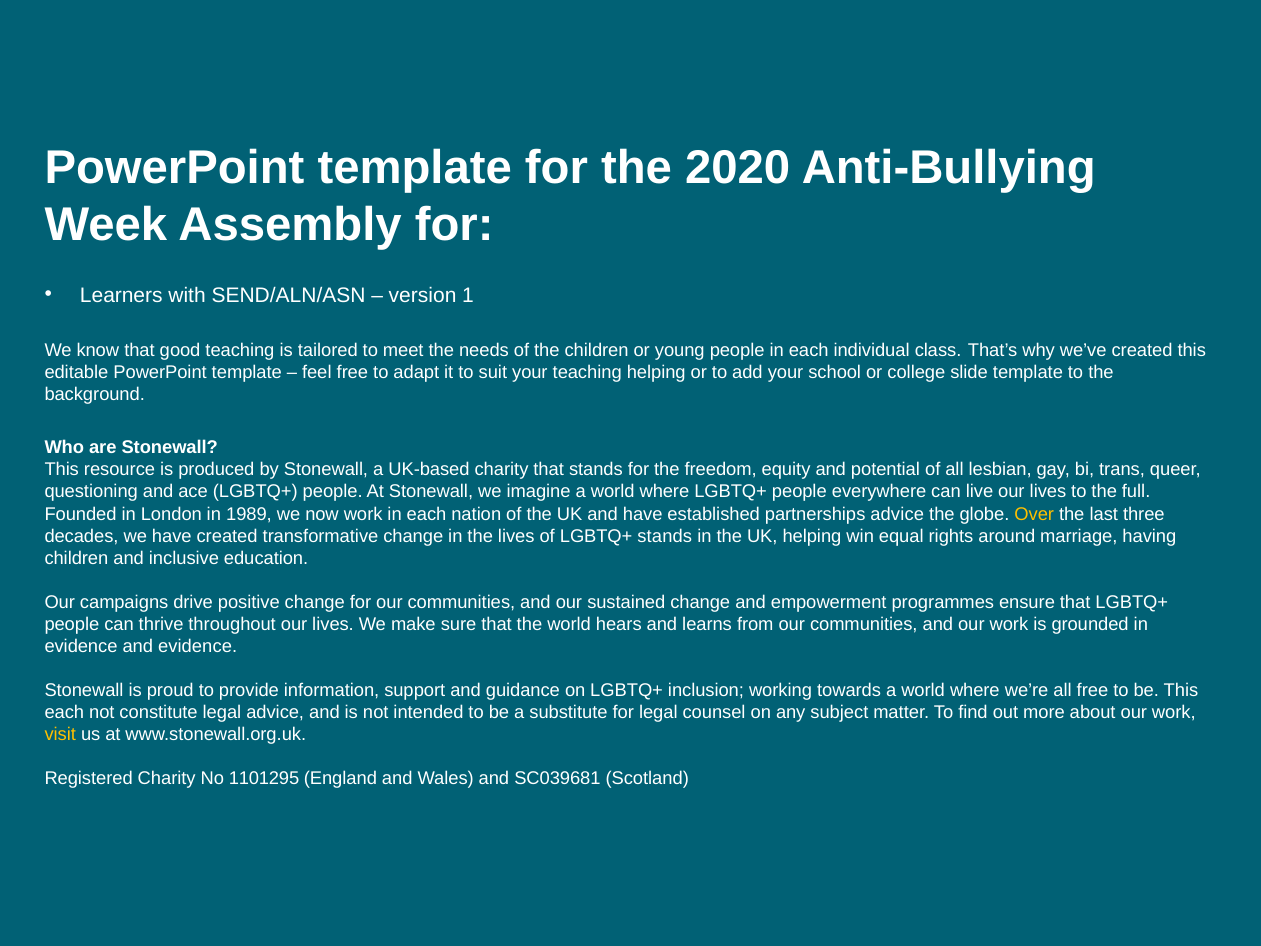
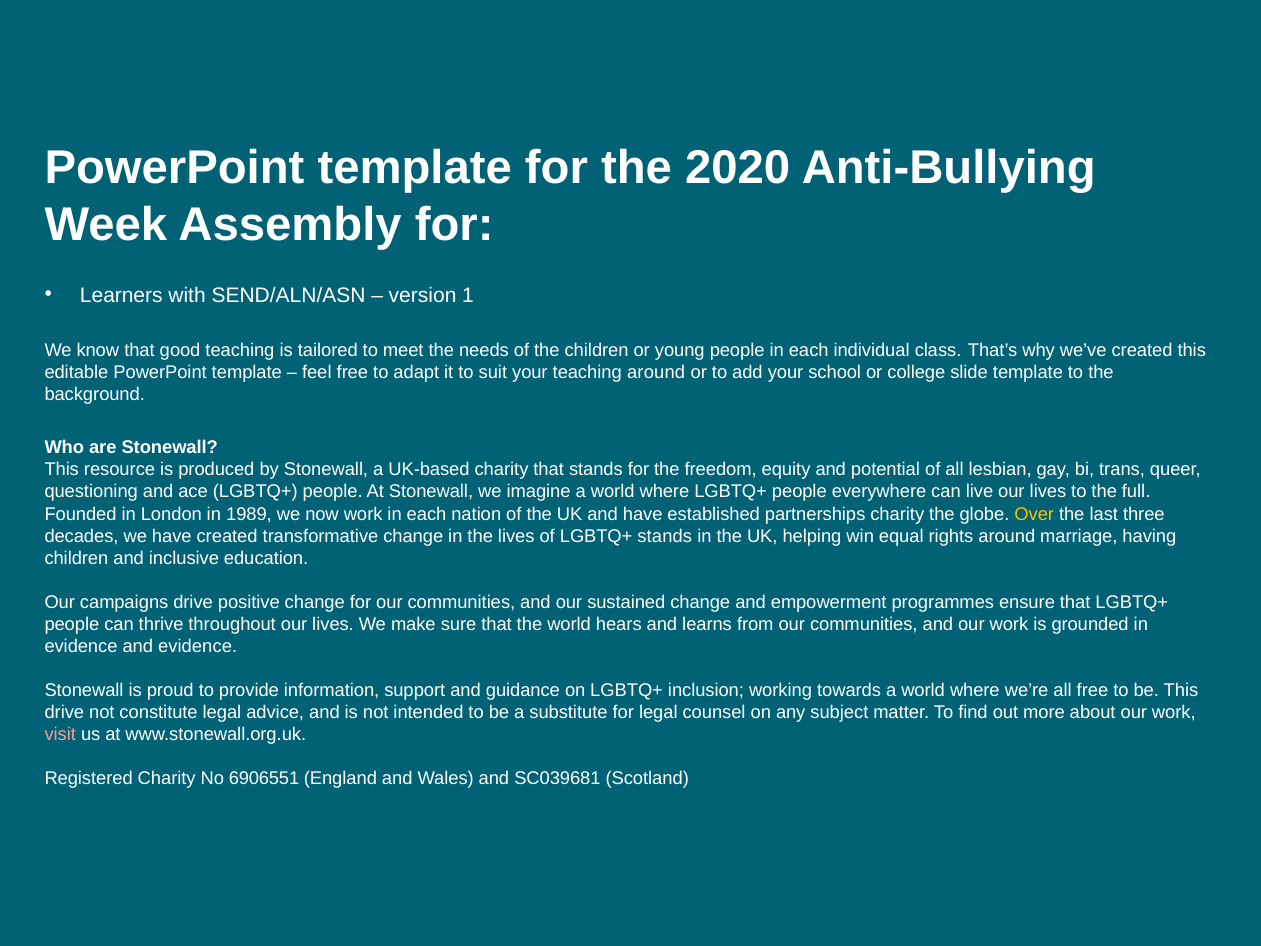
teaching helping: helping -> around (656, 372)
partnerships advice: advice -> charity (897, 514)
each: each -> drive (64, 712)
visit colour: yellow -> pink (60, 734)
1101295: 1101295 -> 6906551 (264, 778)
